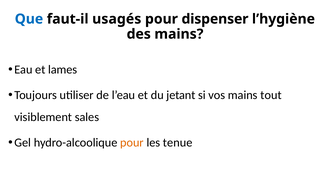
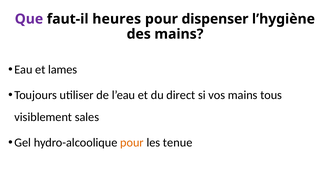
Que colour: blue -> purple (29, 19)
usagés: usagés -> heures (117, 19)
jetant: jetant -> direct (181, 95)
tout: tout -> tous (271, 95)
